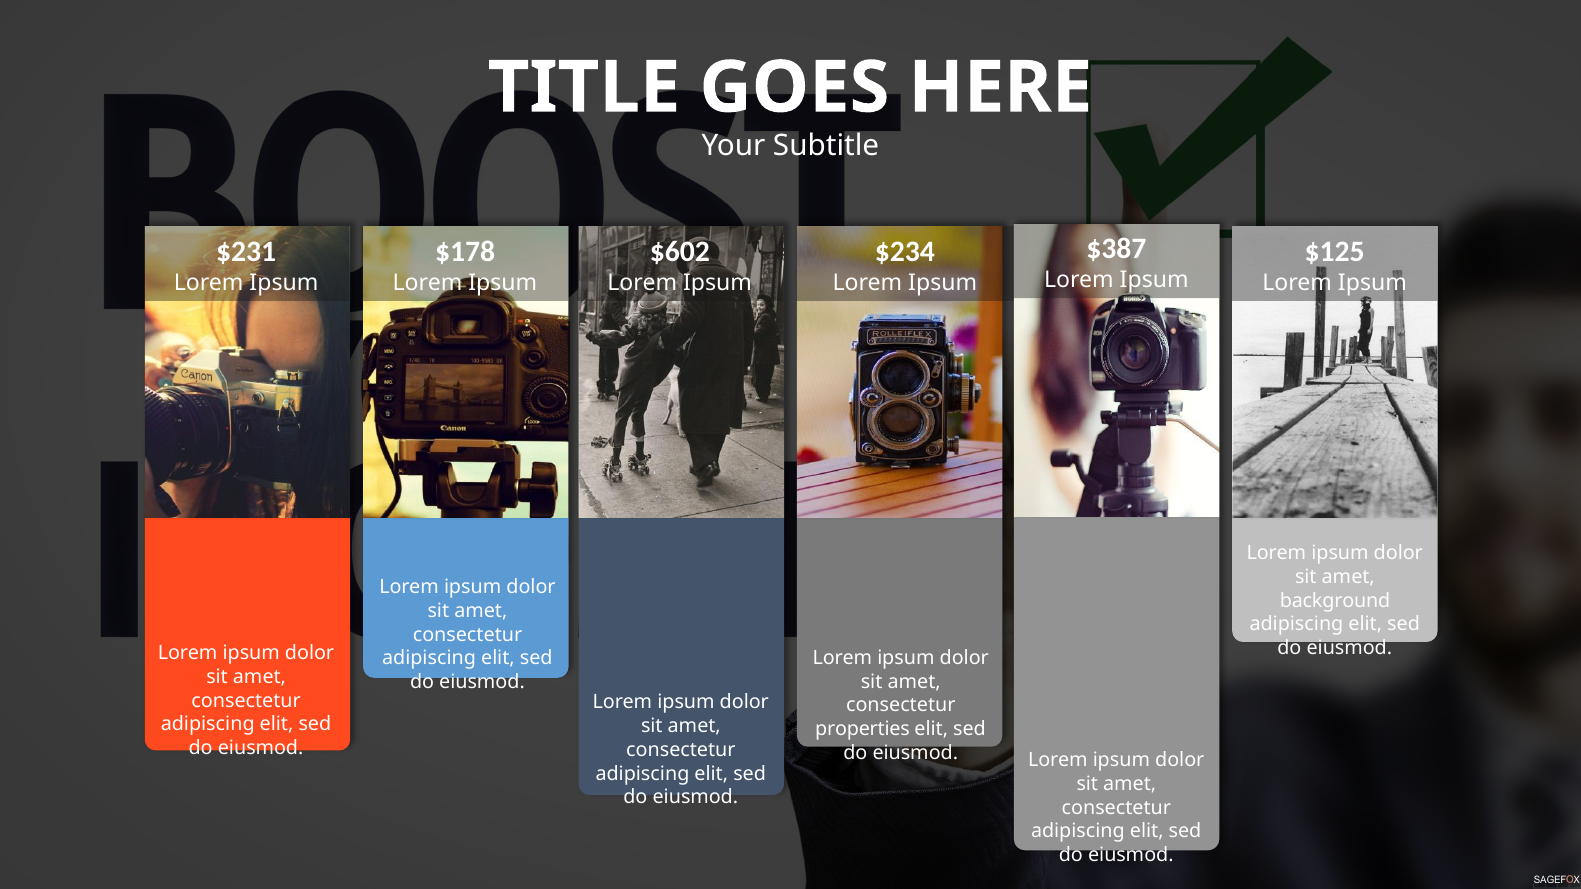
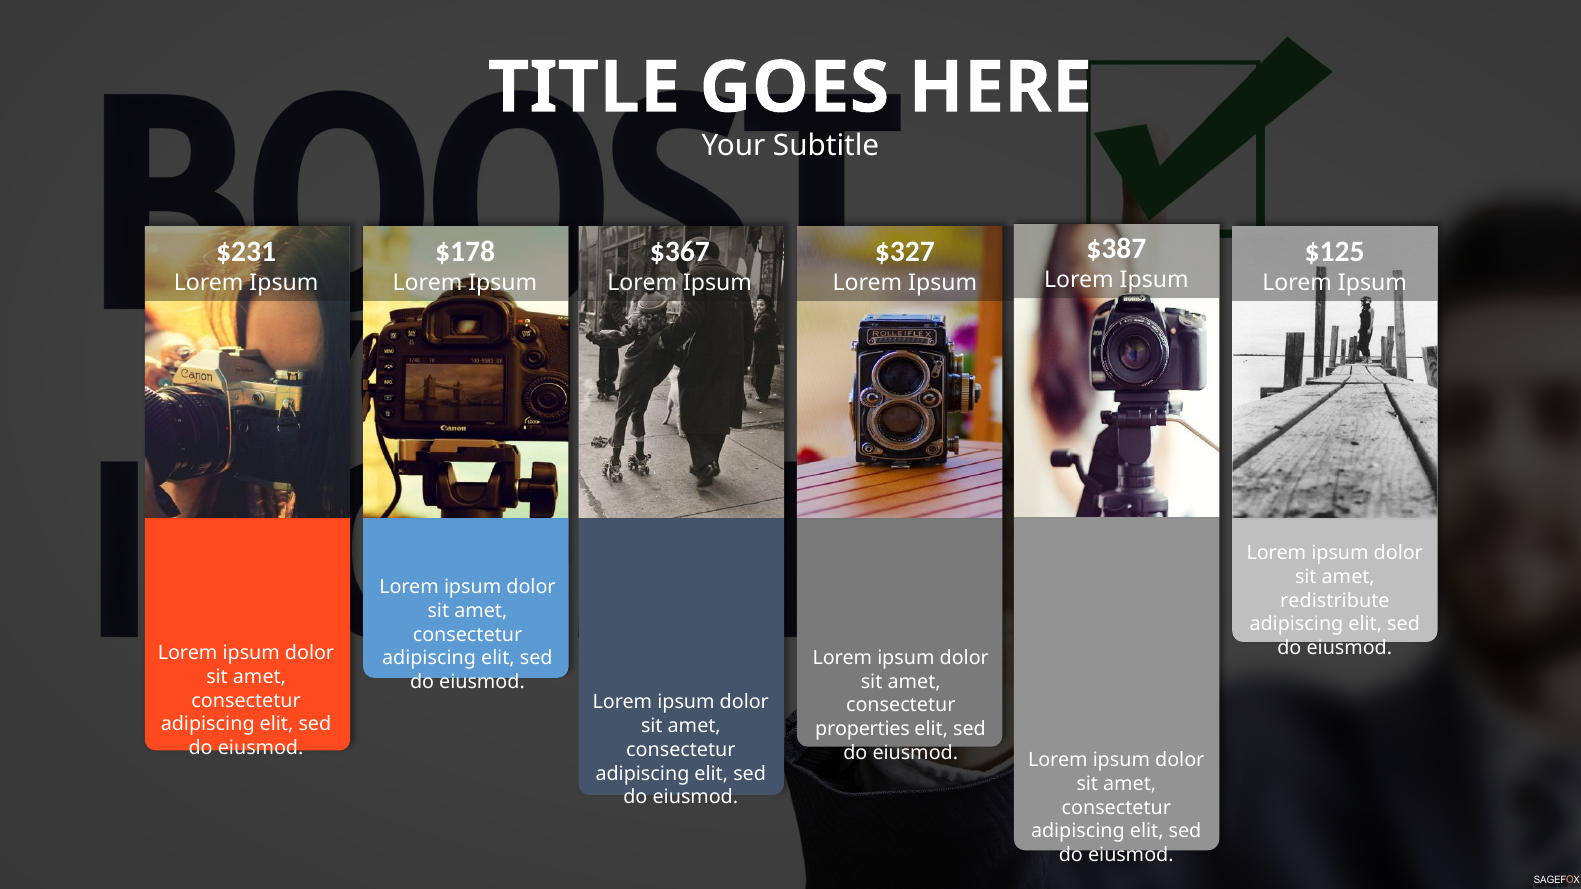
$602: $602 -> $367 (680, 252)
$234: $234 -> $327 (905, 252)
background: background -> redistribute (1335, 601)
